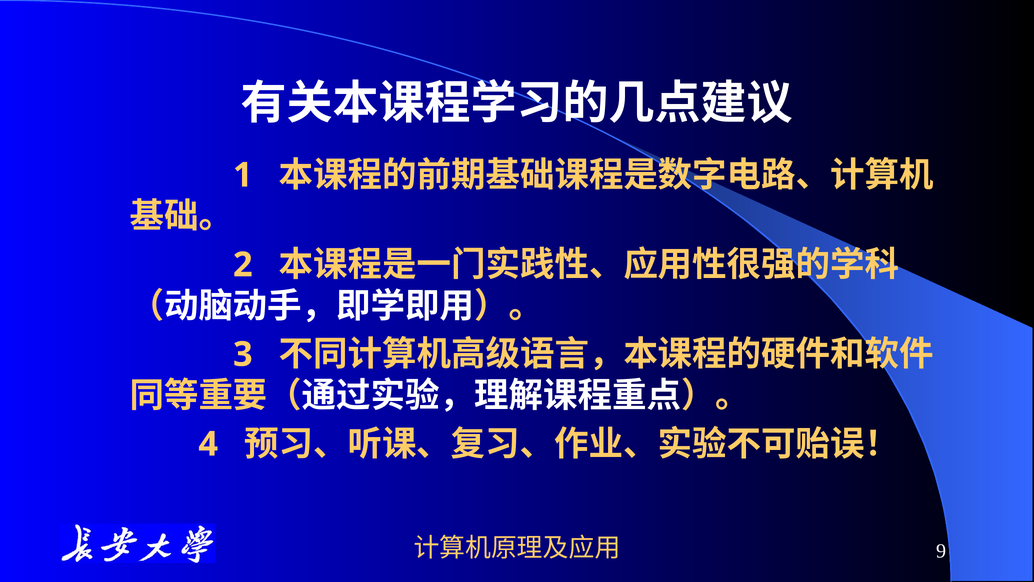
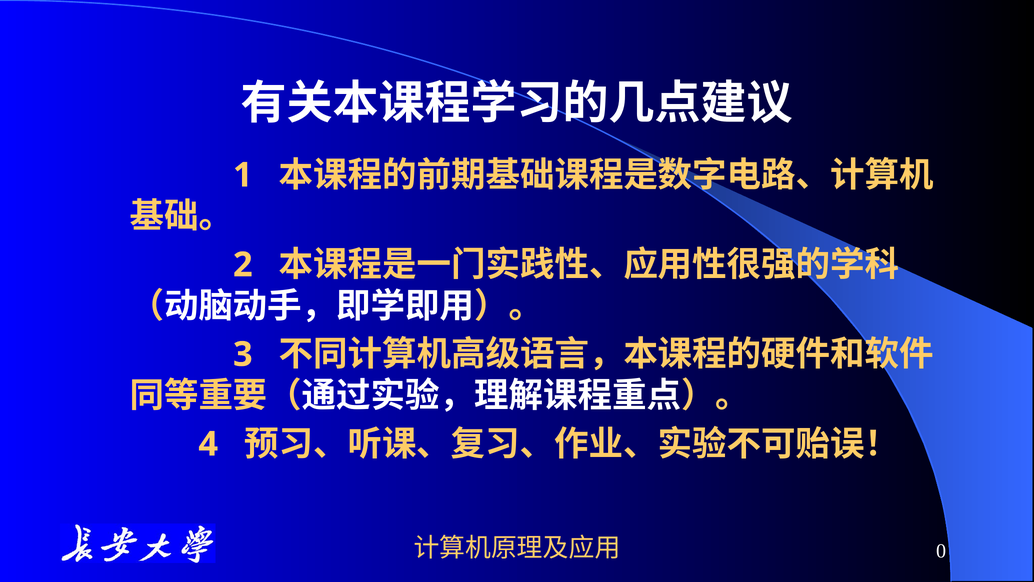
9: 9 -> 0 (941, 551)
